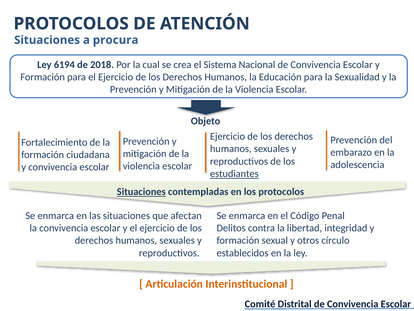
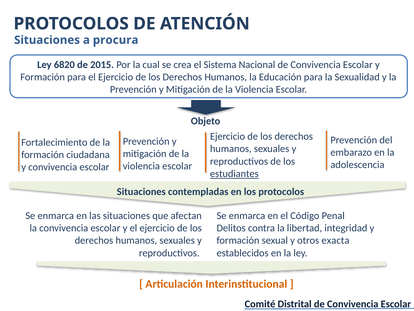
6194: 6194 -> 6820 (64, 65)
2018: 2018 -> 2015 (102, 65)
Situaciones underline: present -> none (141, 192)
círculo: círculo -> exacta (335, 240)
